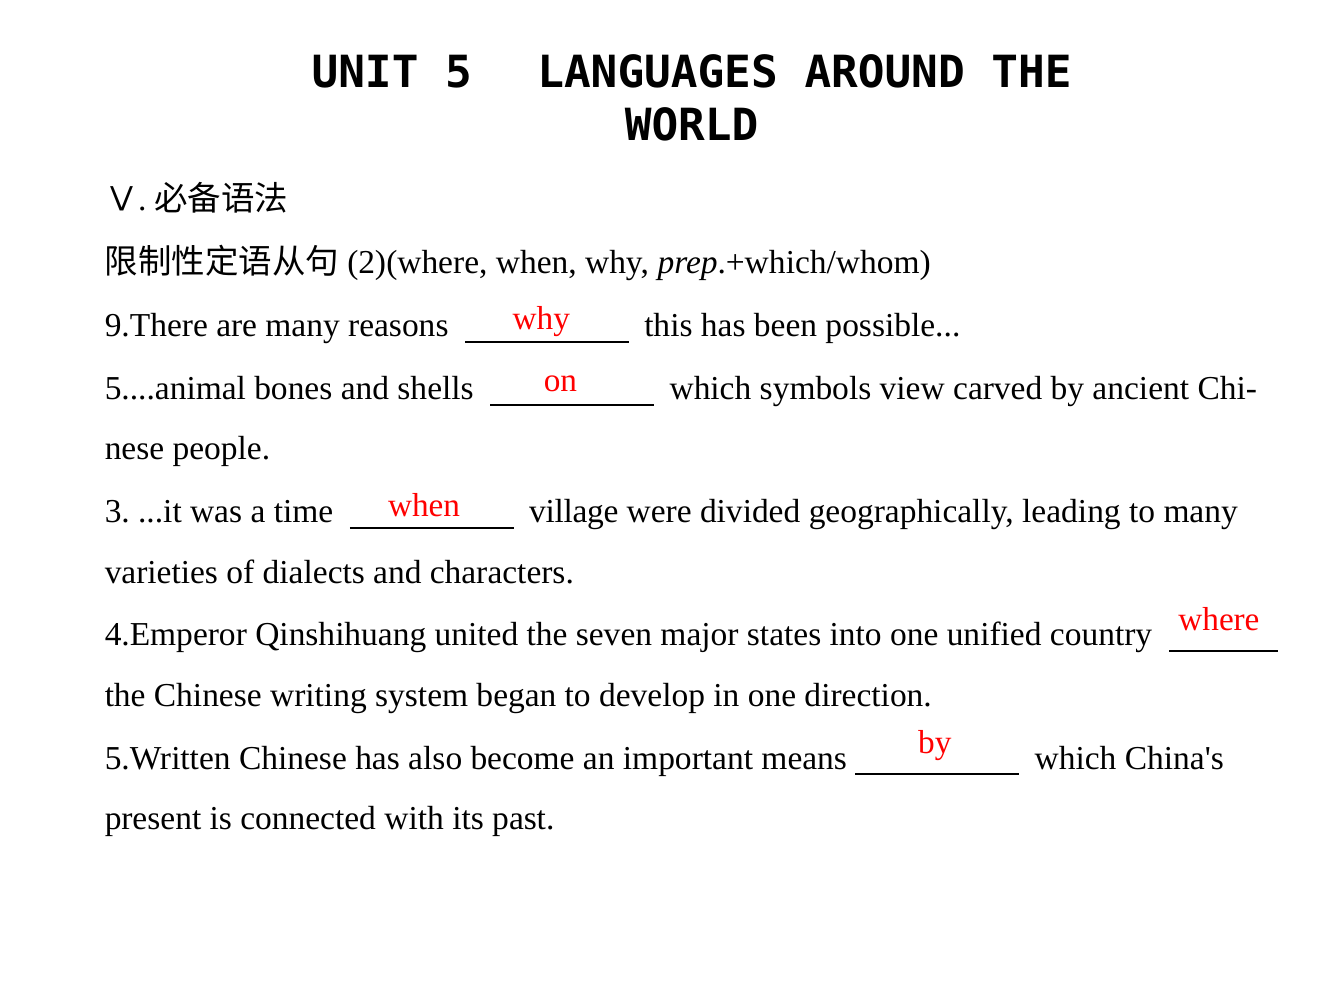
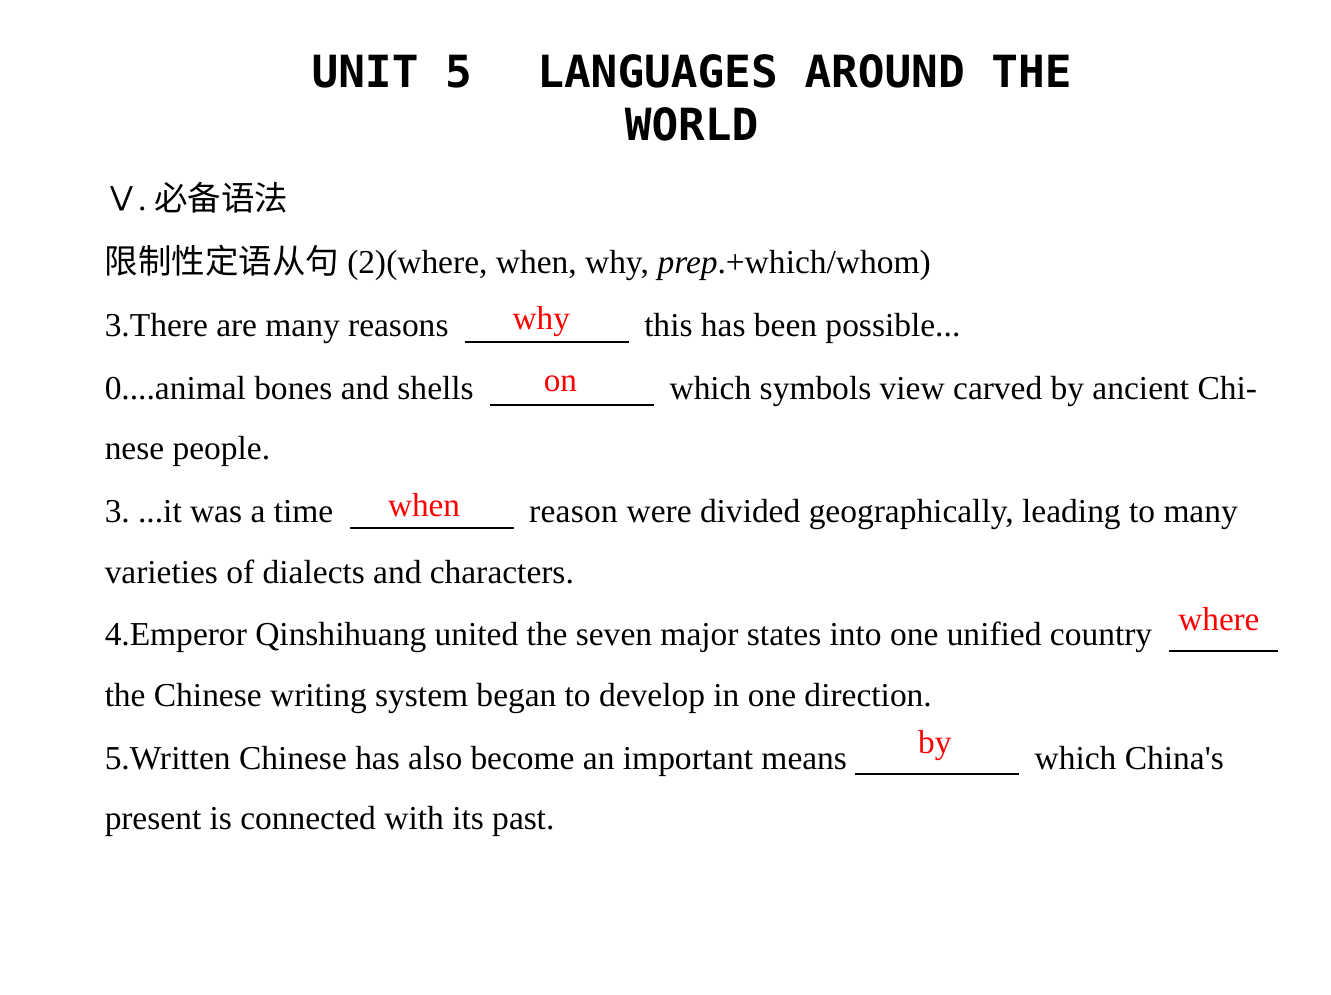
9.There: 9.There -> 3.There (156, 326)
5....animal: 5....animal -> 0....animal (175, 389)
village: village -> reason (574, 512)
